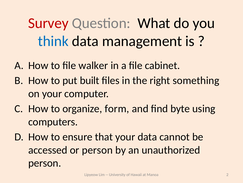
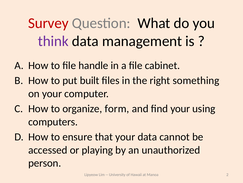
think colour: blue -> purple (53, 41)
walker: walker -> handle (93, 65)
find byte: byte -> your (180, 108)
or person: person -> playing (97, 149)
